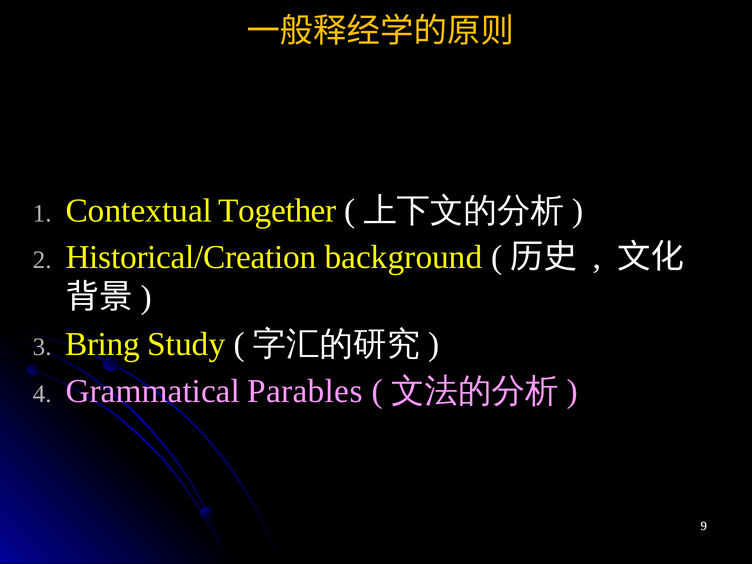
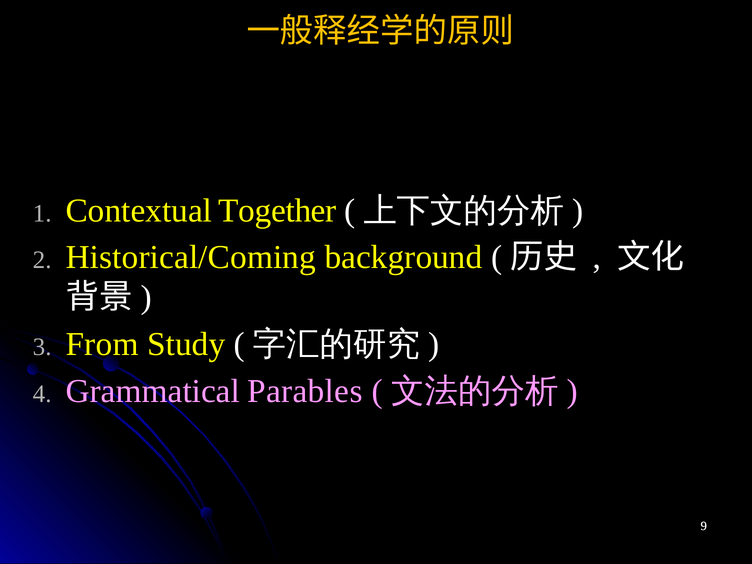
Historical/Creation: Historical/Creation -> Historical/Coming (191, 257)
Bring: Bring -> From (102, 344)
